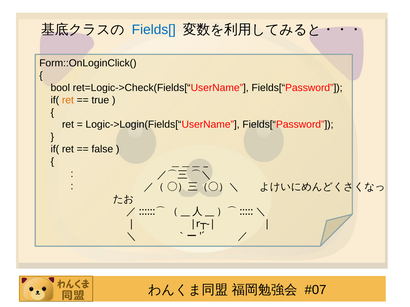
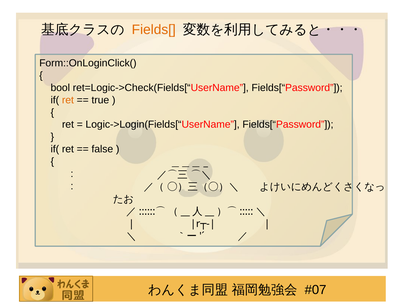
Fields[ colour: blue -> orange (154, 30)
